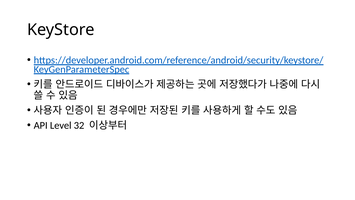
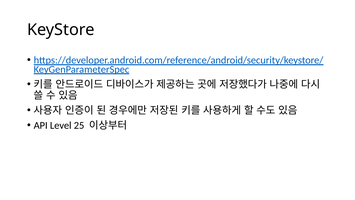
32: 32 -> 25 (79, 125)
